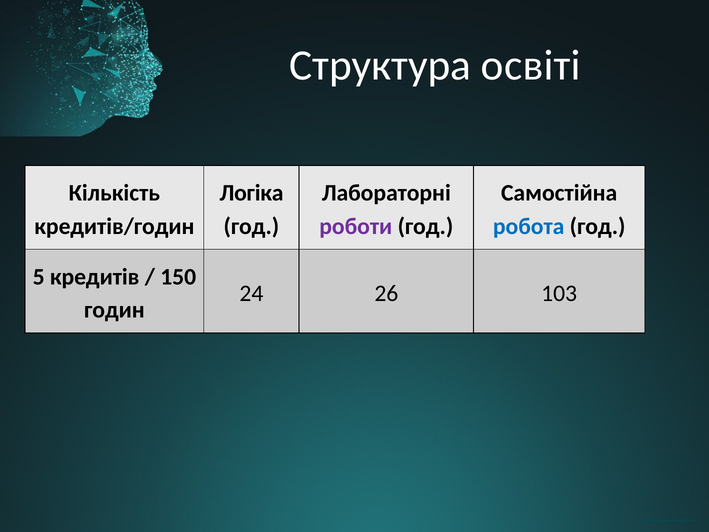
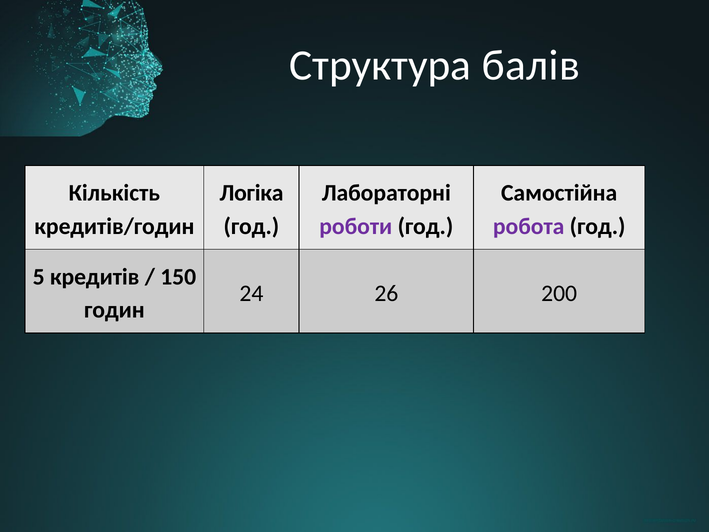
освіті: освіті -> балів (531, 65)
робота colour: blue -> purple (529, 226)
103: 103 -> 200 (559, 293)
